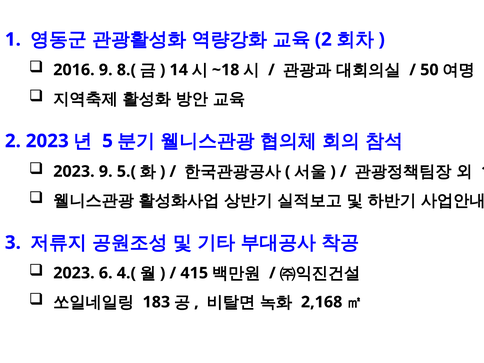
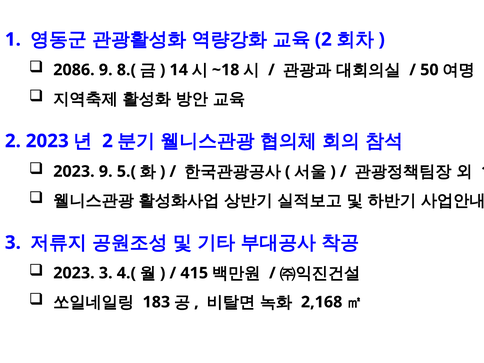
2016: 2016 -> 2086 (74, 70)
5: 5 -> 2 (108, 141)
2023 6: 6 -> 3 (106, 273)
